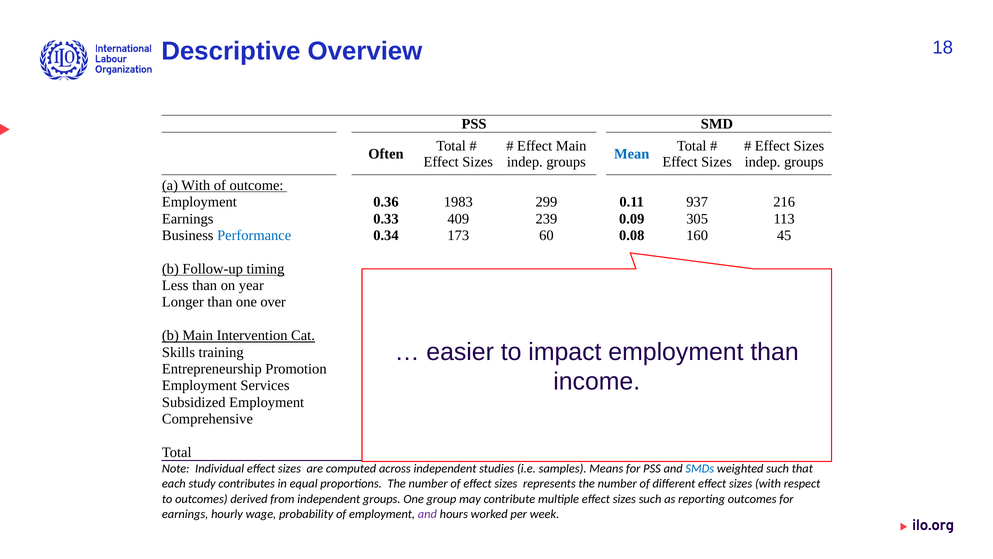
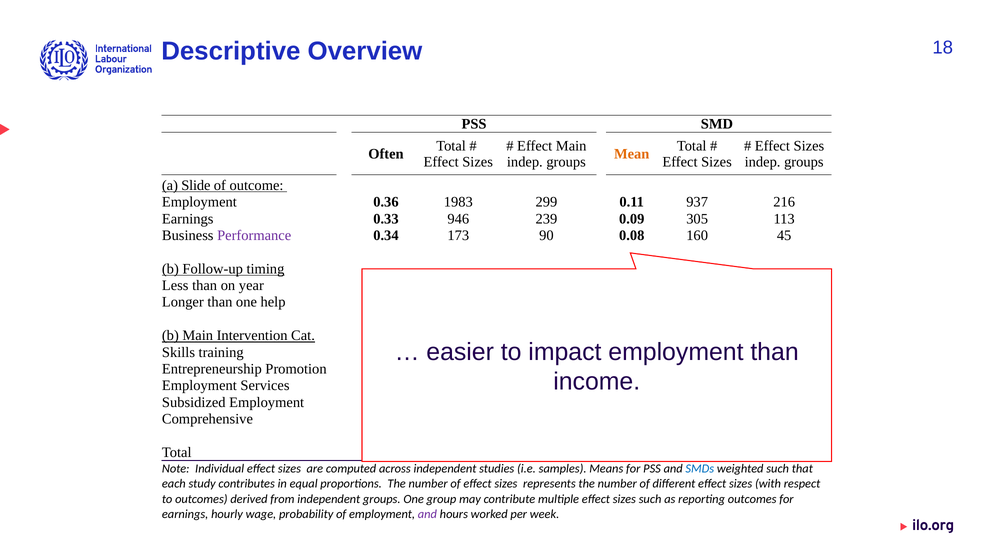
Mean colour: blue -> orange (632, 154)
a With: With -> Slide (196, 185)
409: 409 -> 946 (458, 219)
Performance colour: blue -> purple (254, 235)
173 60: 60 -> 90 (546, 235)
over: over -> help (273, 302)
